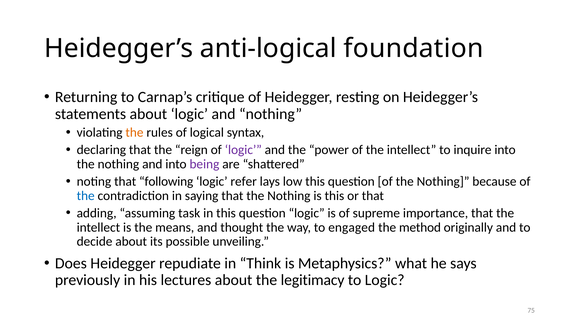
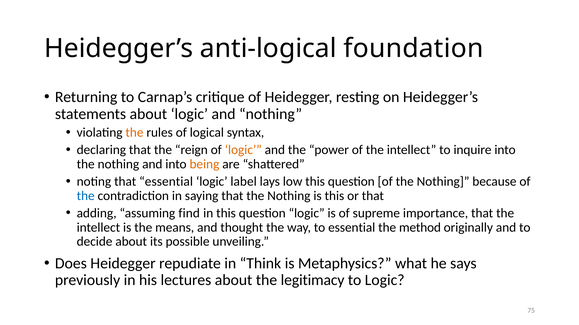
logic colour: purple -> orange (243, 150)
being colour: purple -> orange (204, 164)
that following: following -> essential (166, 182)
refer: refer -> label (244, 182)
task: task -> find (189, 213)
to engaged: engaged -> essential (352, 228)
